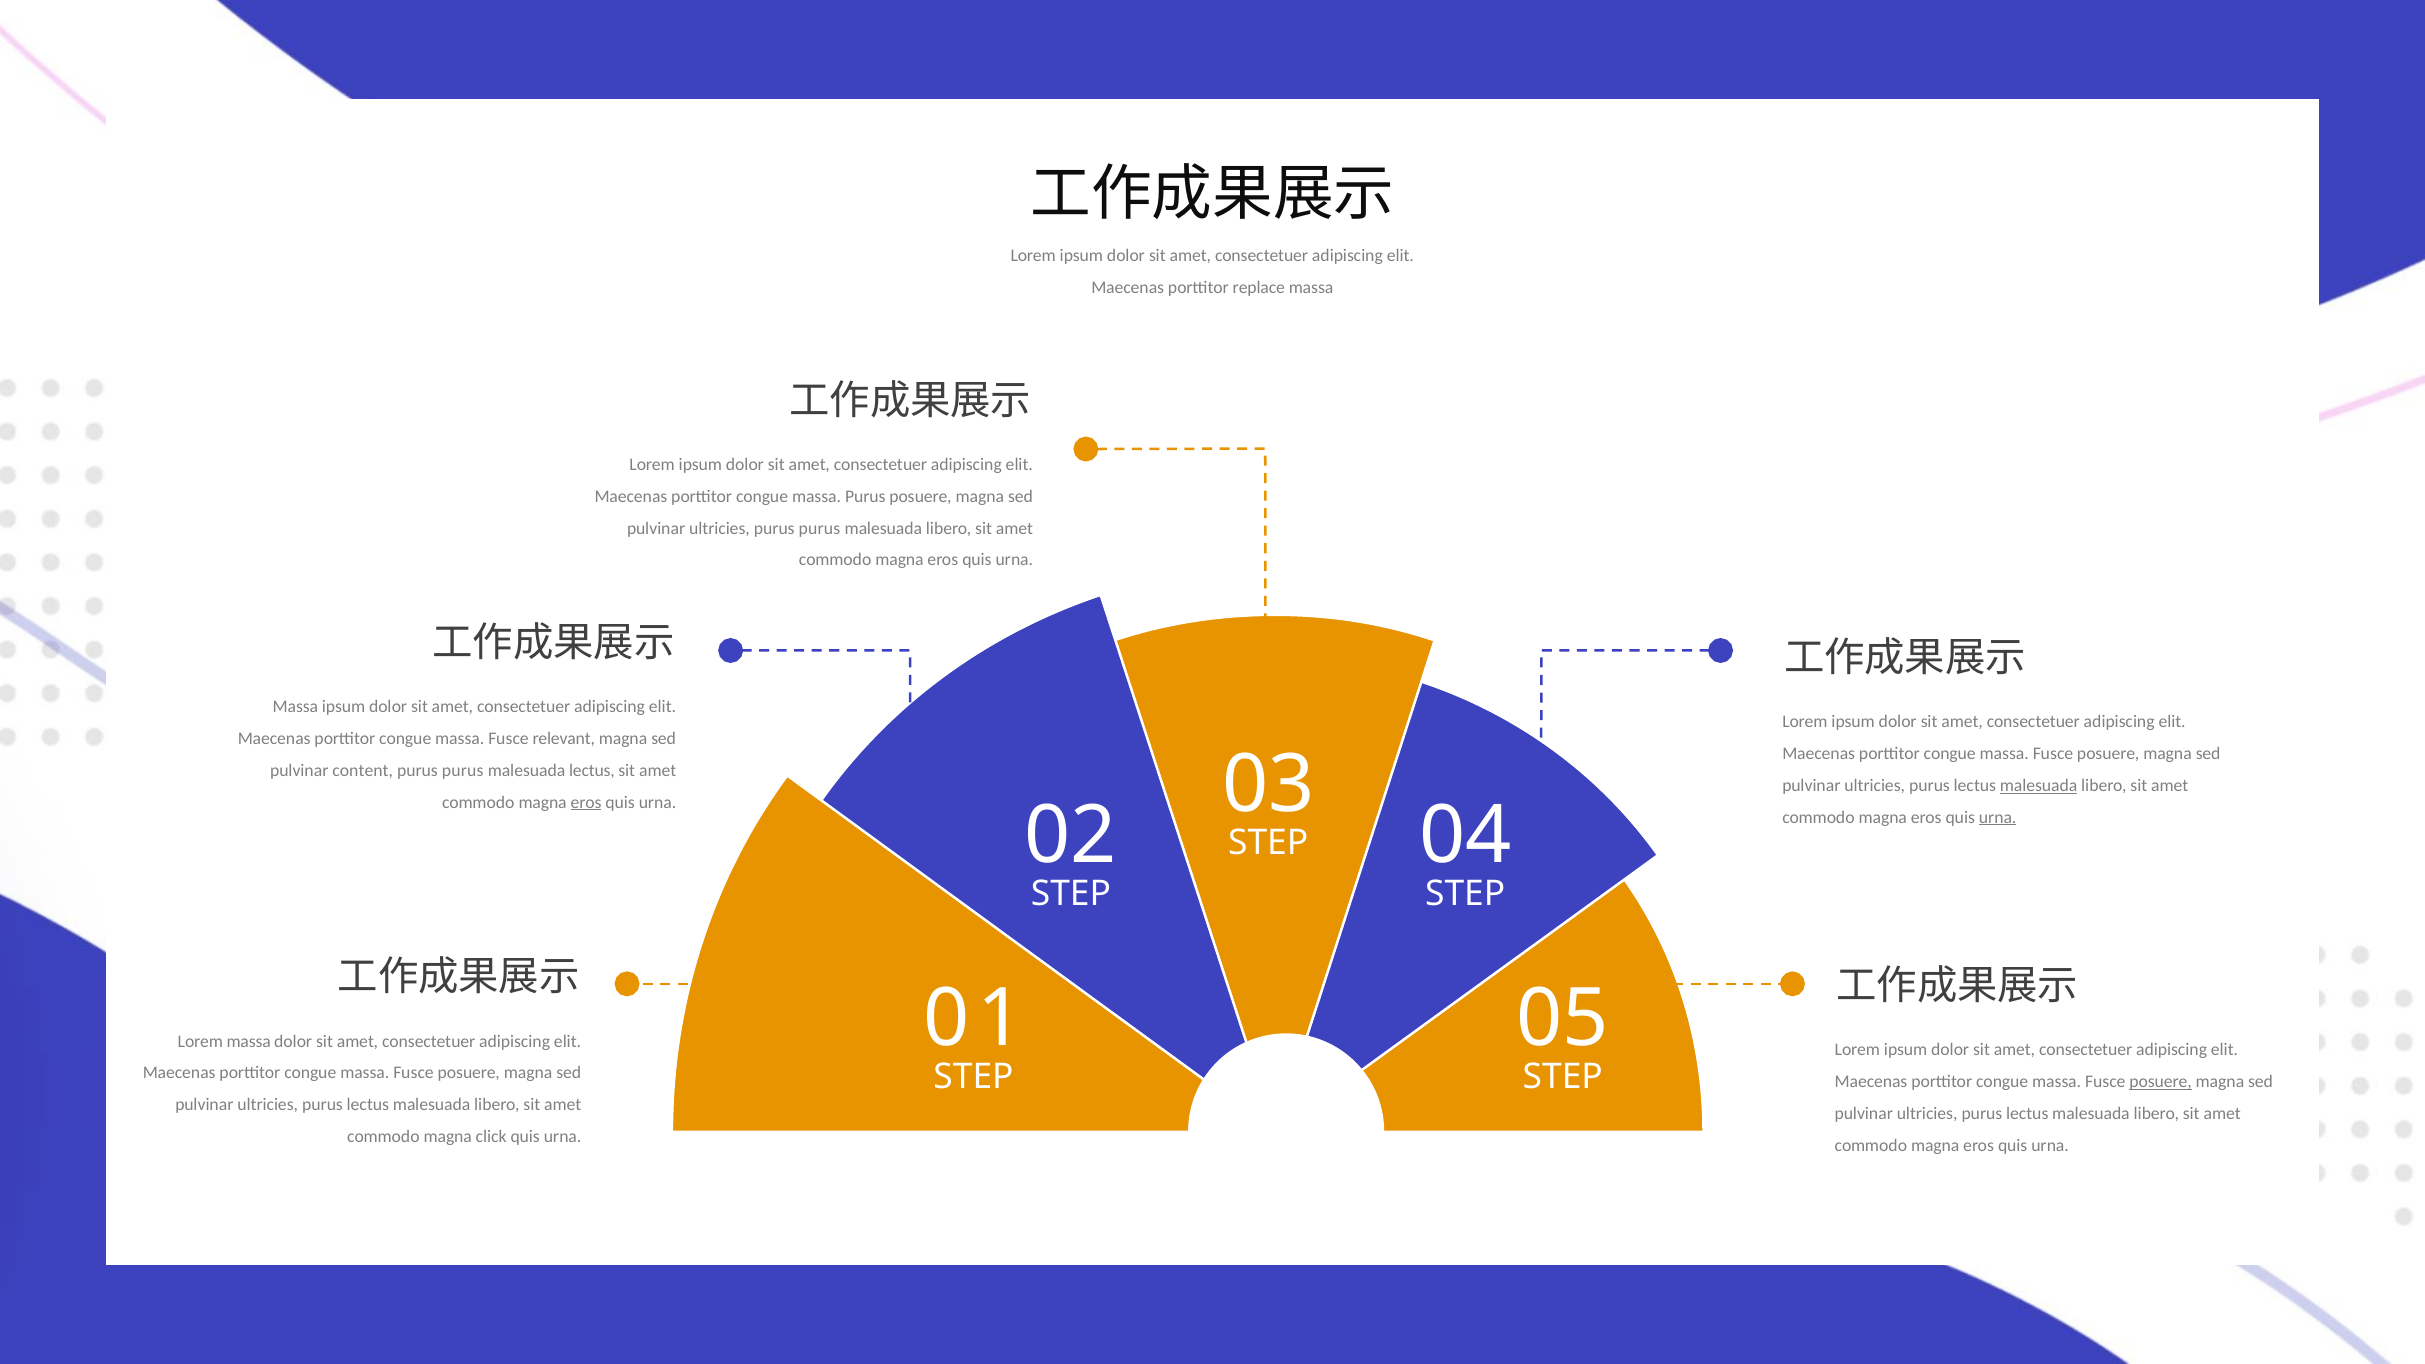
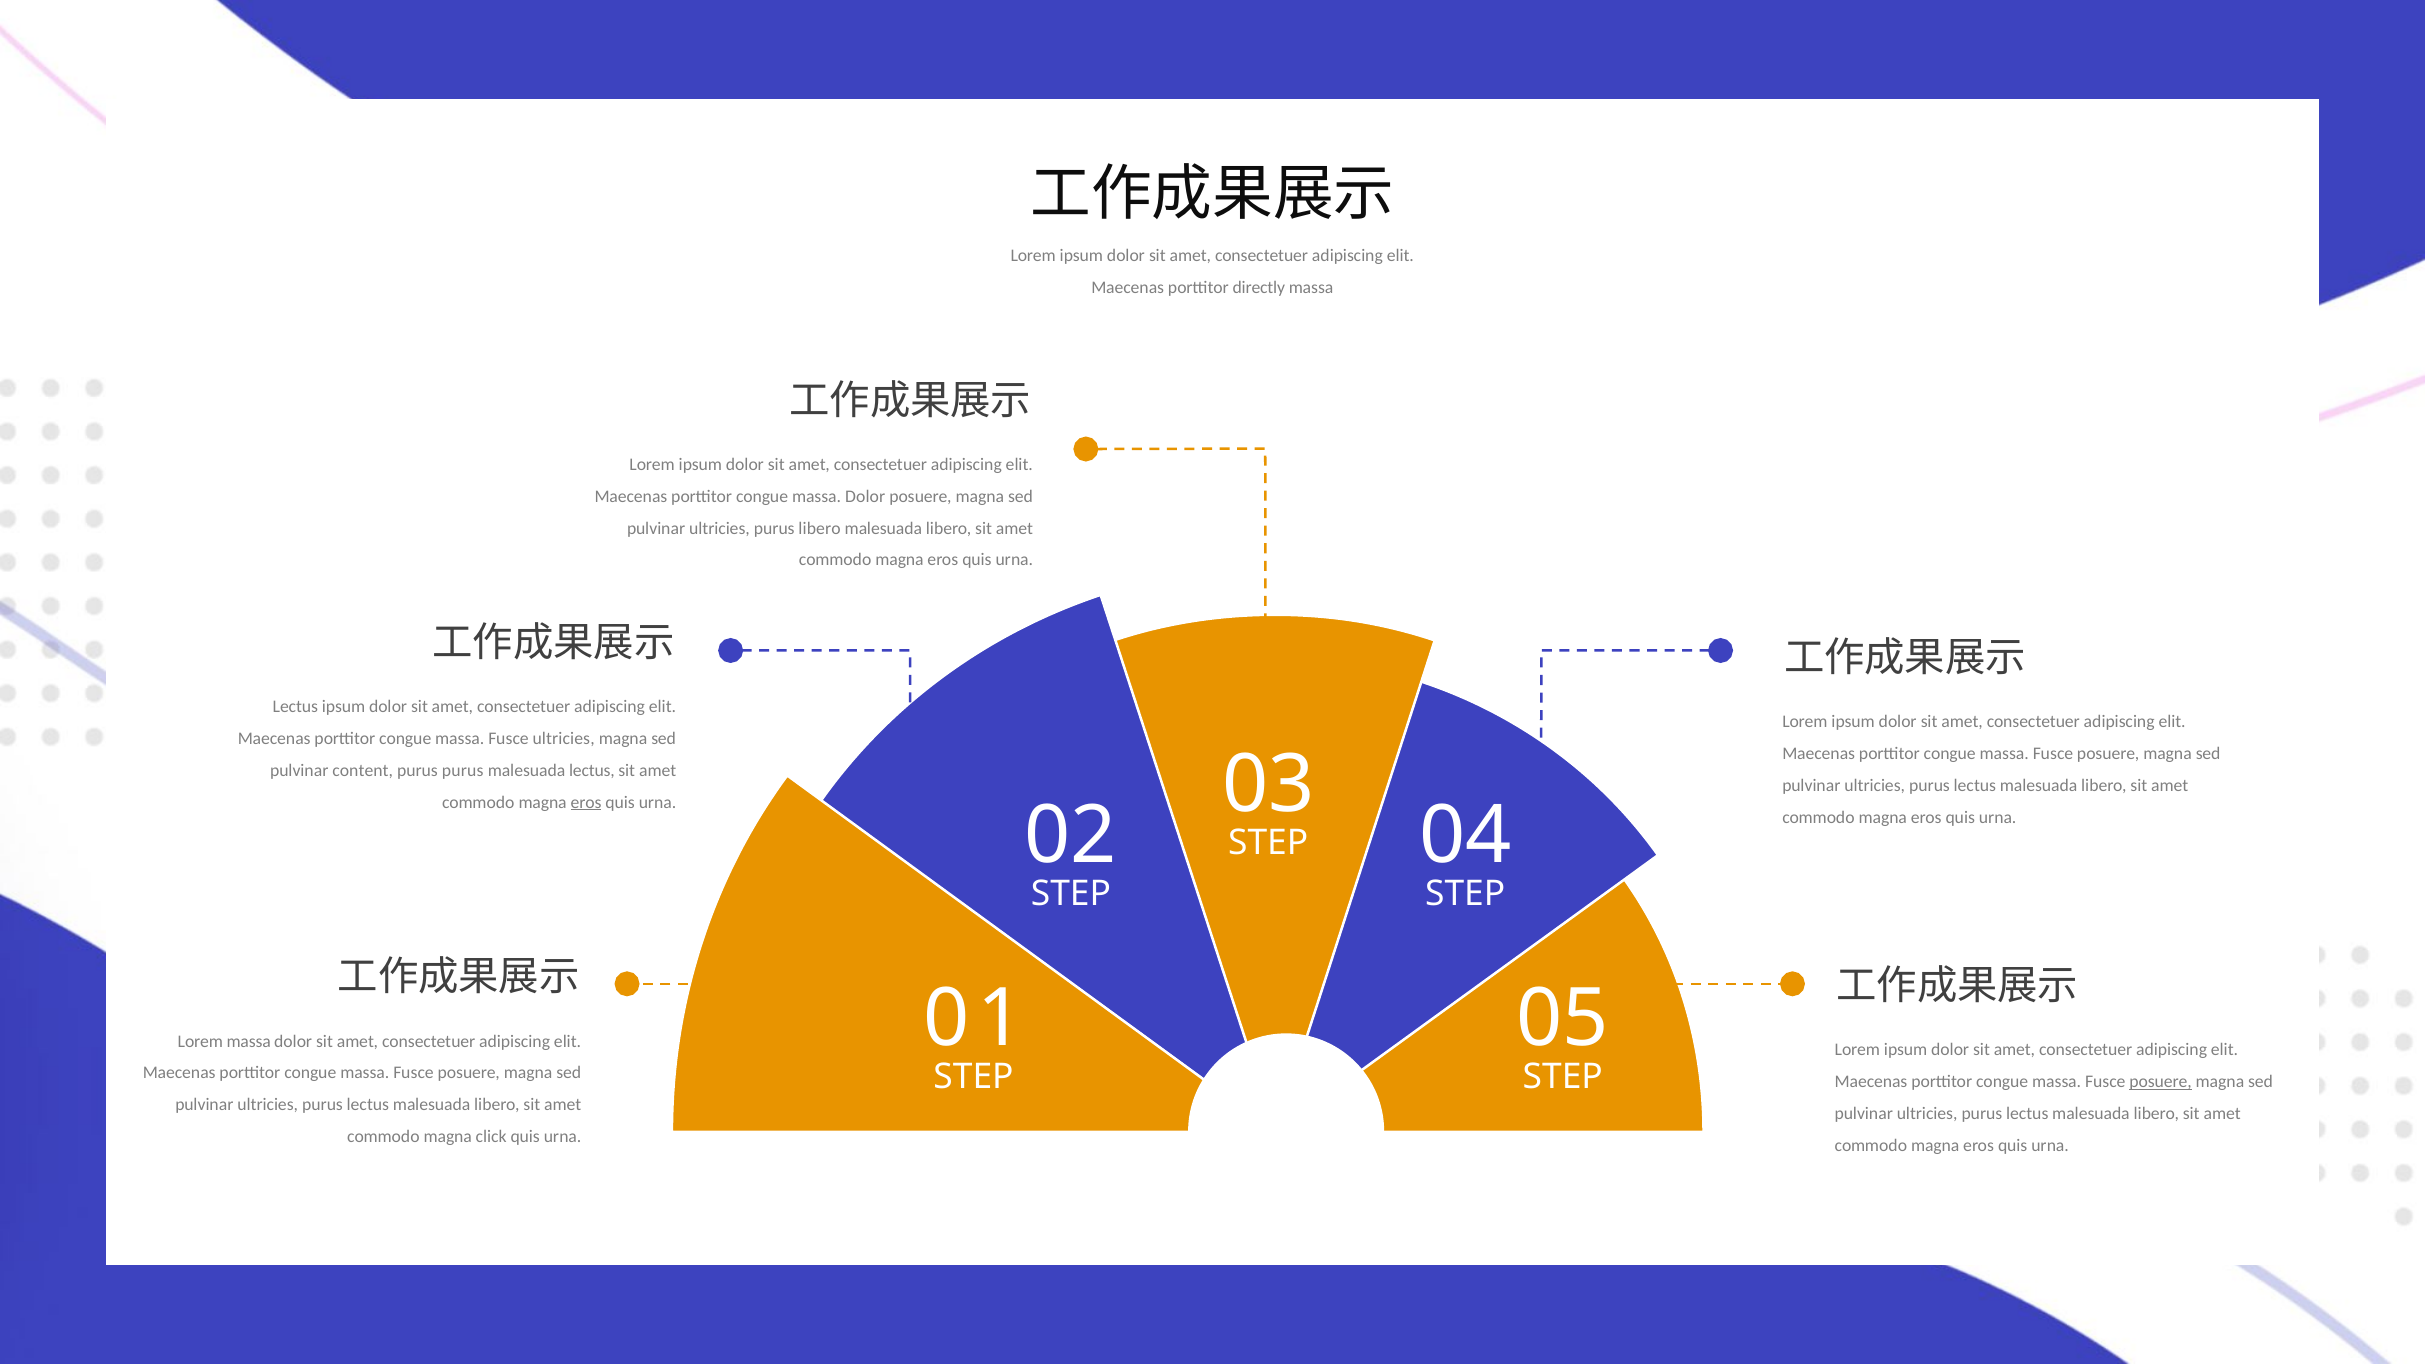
replace: replace -> directly (1259, 288)
congue massa Purus: Purus -> Dolor (865, 497)
ultricies purus purus: purus -> libero (820, 528)
Massa: Massa -> Lectus (295, 707)
Fusce relevant: relevant -> ultricies (564, 739)
malesuada underline: present -> none (2039, 785)
urna underline: present -> none (1998, 817)
